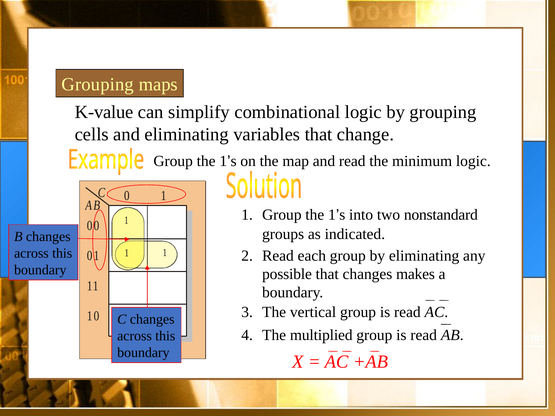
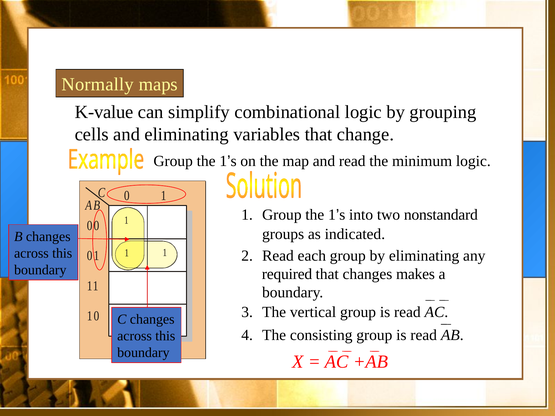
Grouping: Grouping -> Normally (98, 84)
possible: possible -> required (287, 274)
multiplied: multiplied -> consisting (321, 335)
